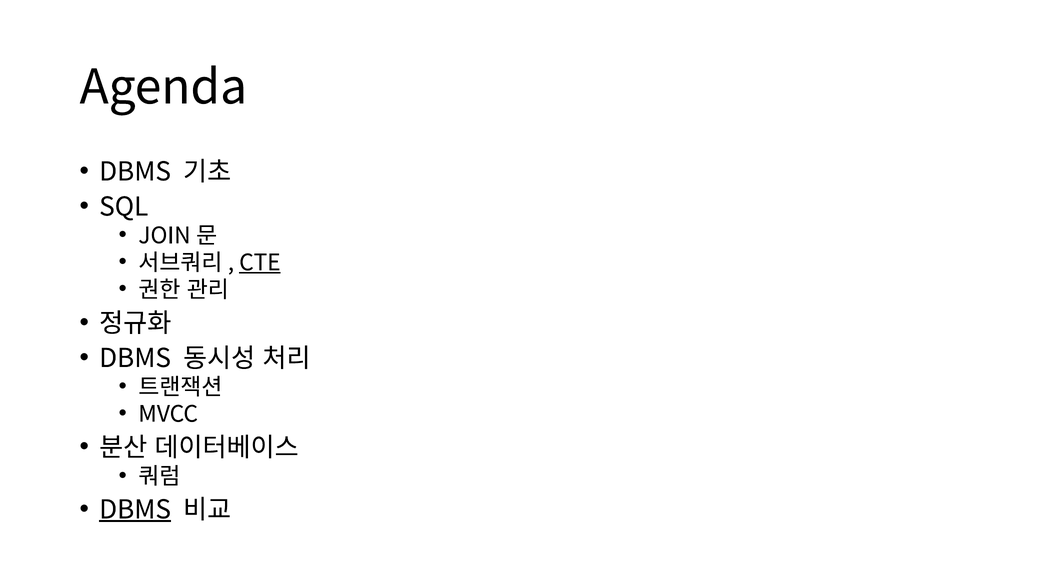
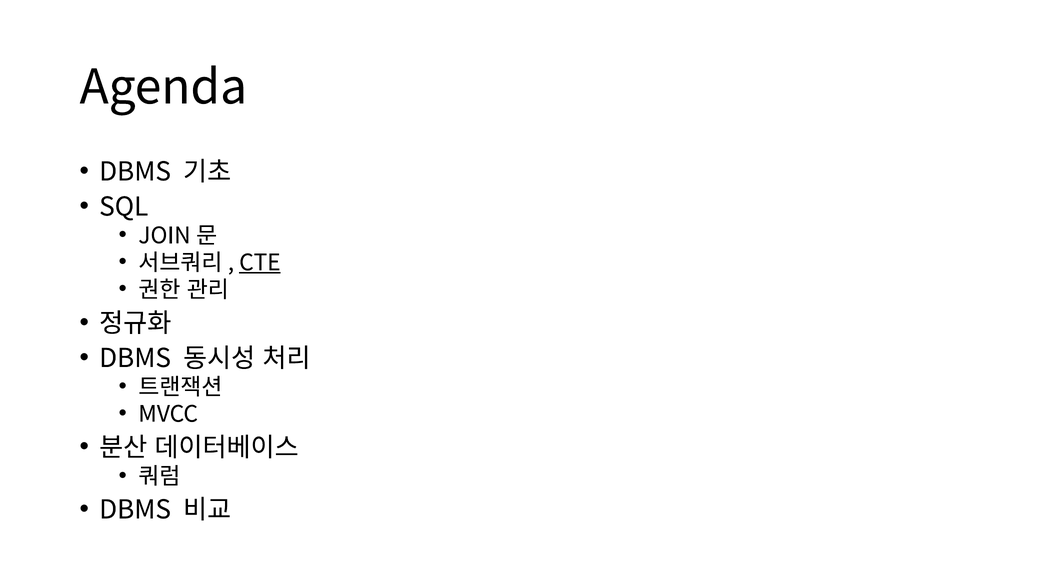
DBMS underline: present -> none (135, 510)
